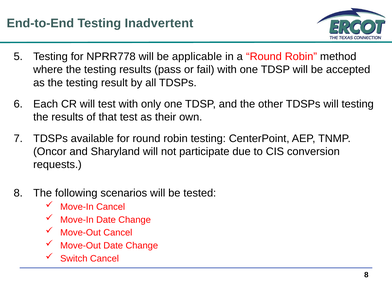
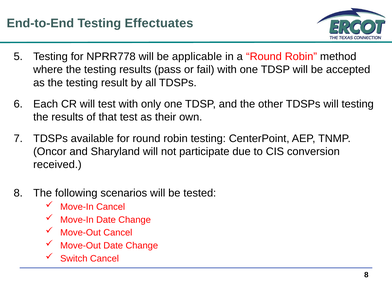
Inadvertent: Inadvertent -> Effectuates (159, 23)
requests: requests -> received (57, 165)
